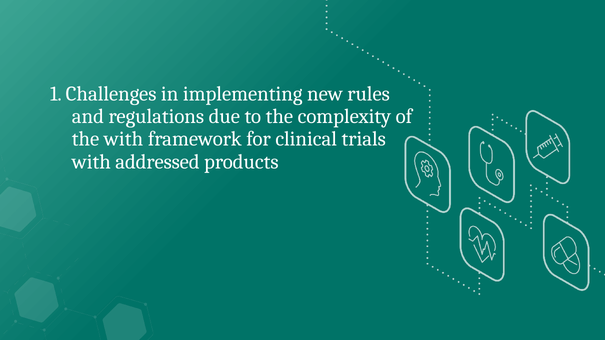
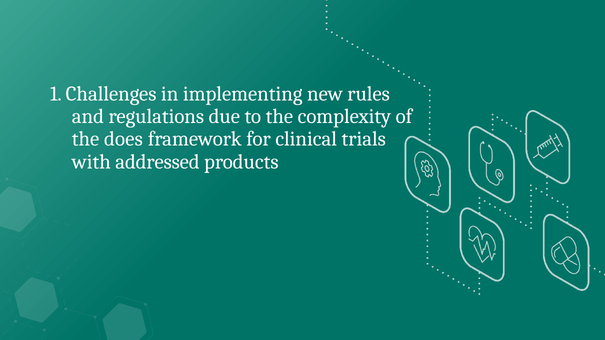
the with: with -> does (123, 139)
